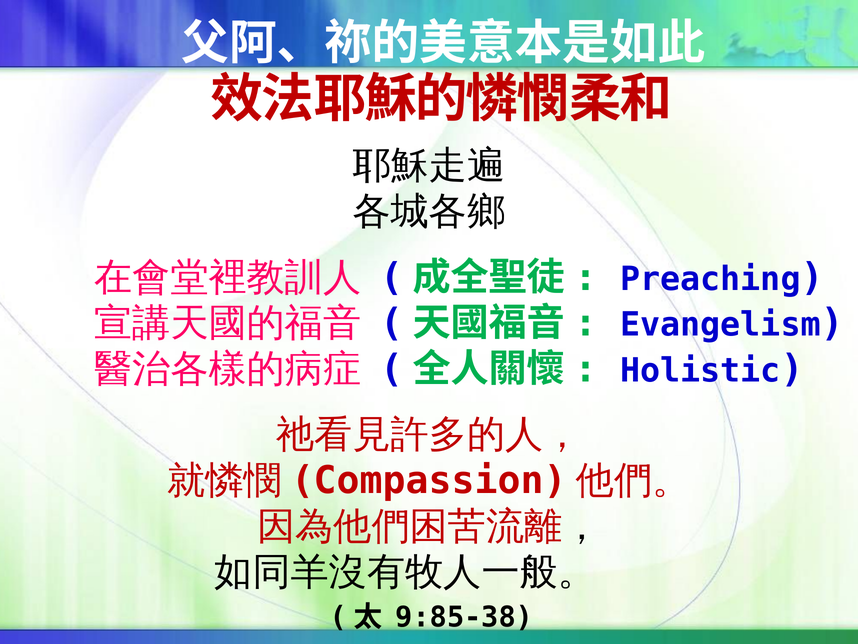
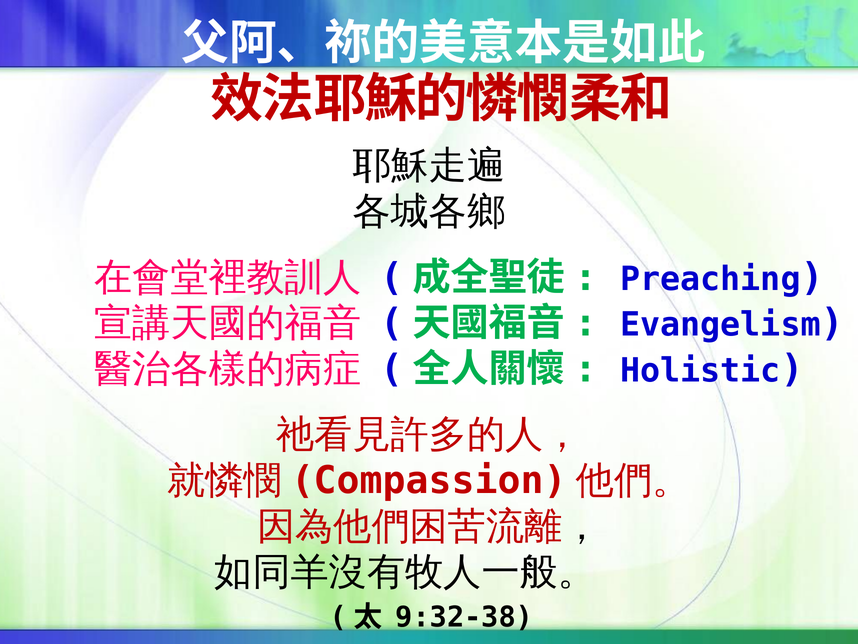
9:85-38: 9:85-38 -> 9:32-38 (464, 617)
